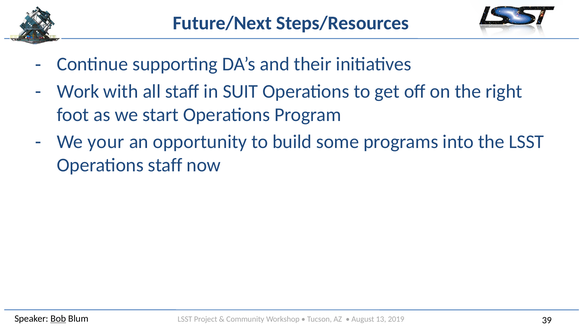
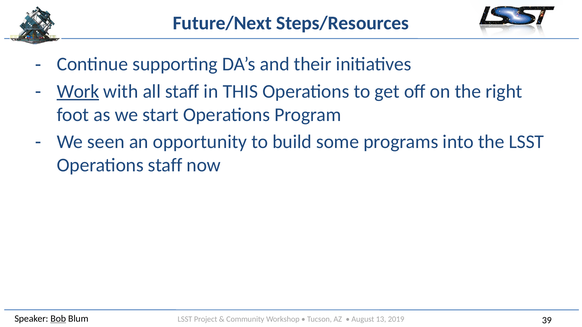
Work underline: none -> present (78, 91)
SUIT: SUIT -> THIS (240, 91)
your: your -> seen (106, 142)
